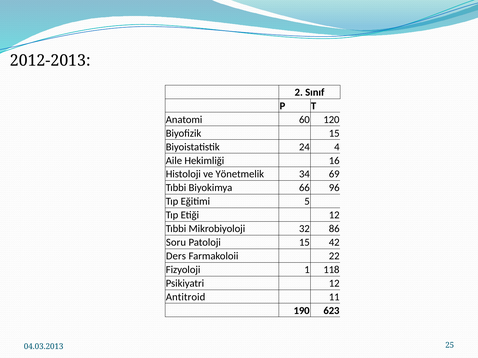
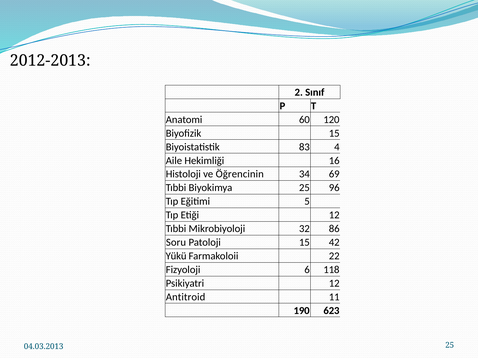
24: 24 -> 83 (304, 147)
Yönetmelik: Yönetmelik -> Öğrencinin (240, 174)
Biyokimya 66: 66 -> 25 (304, 188)
Ders: Ders -> Yükü (176, 256)
1: 1 -> 6 (307, 270)
